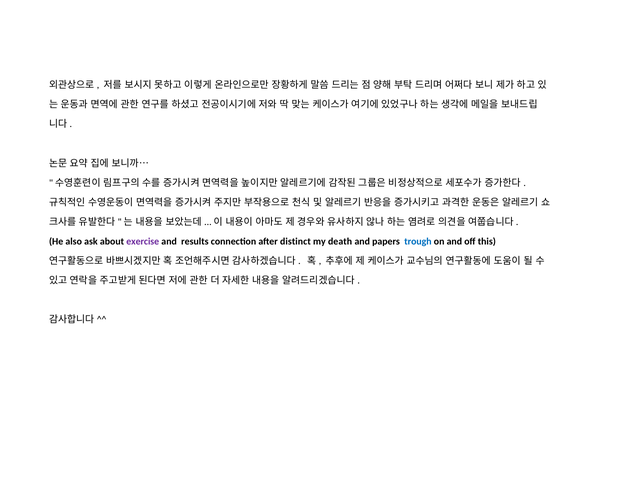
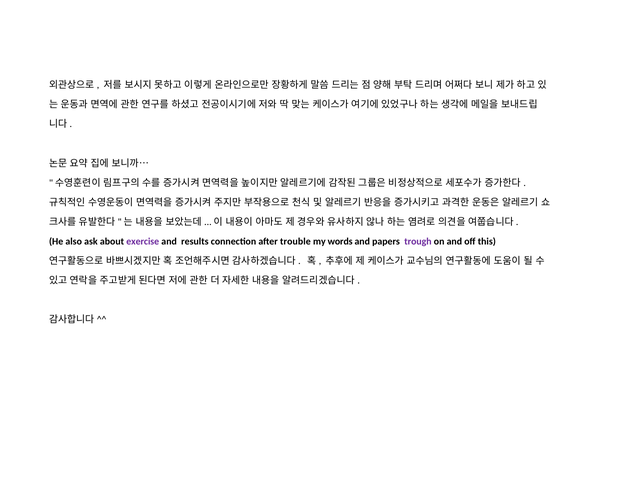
distinct: distinct -> trouble (295, 242)
death: death -> words (340, 242)
trough colour: blue -> purple (418, 242)
